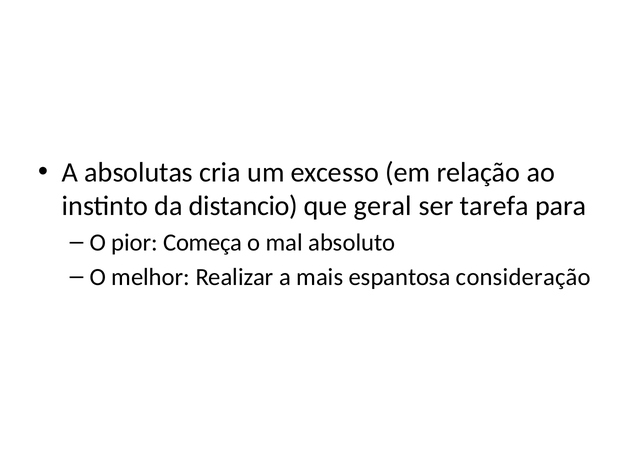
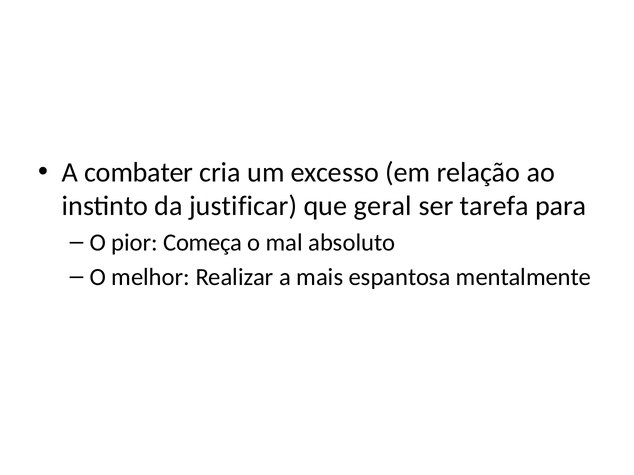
absolutas: absolutas -> combater (139, 172)
distancio: distancio -> justificar (243, 206)
consideração: consideração -> mentalmente (524, 277)
